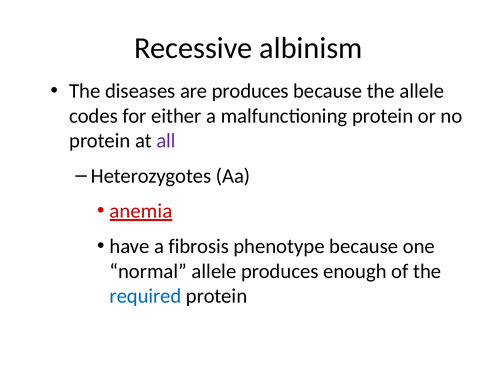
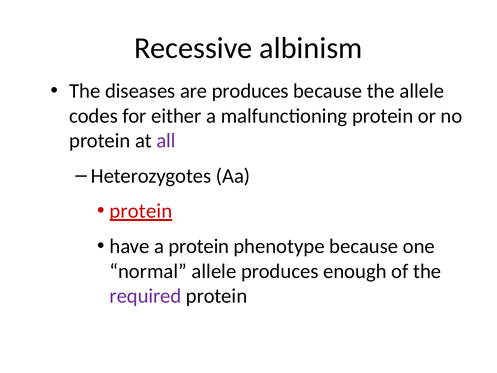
anemia: anemia -> protein (141, 211)
a fibrosis: fibrosis -> protein (199, 246)
required colour: blue -> purple (145, 296)
